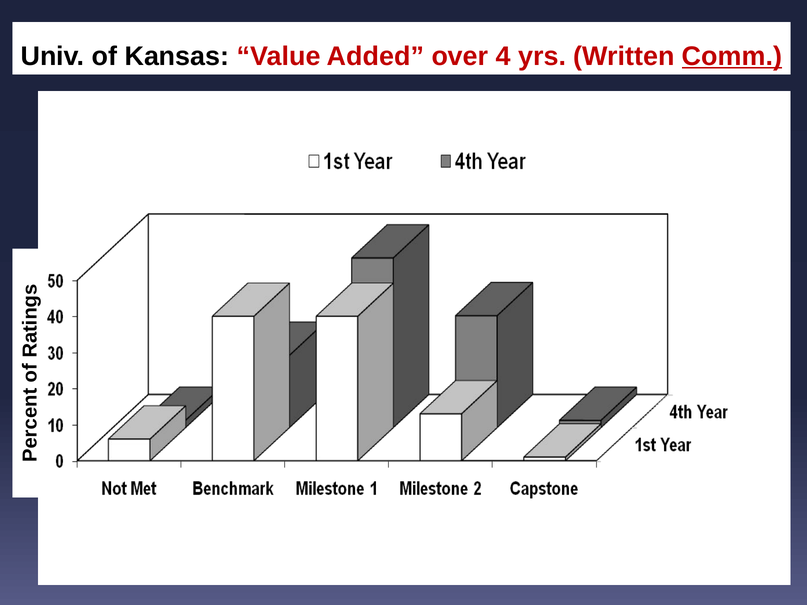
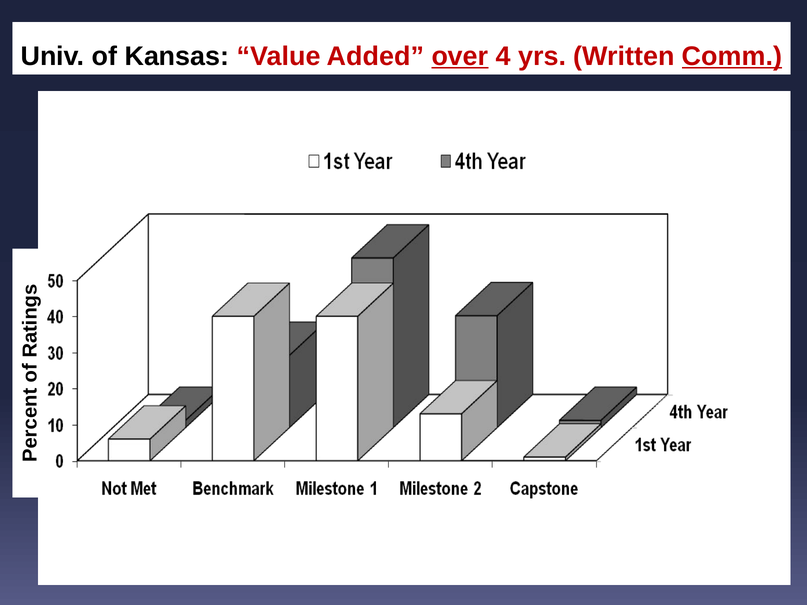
over underline: none -> present (460, 56)
